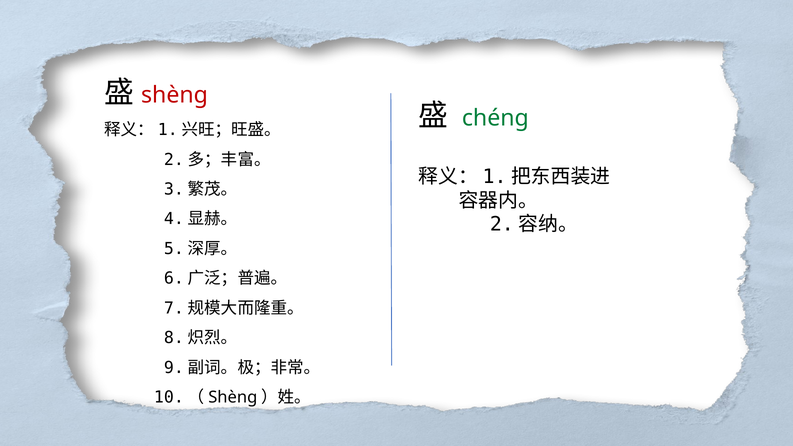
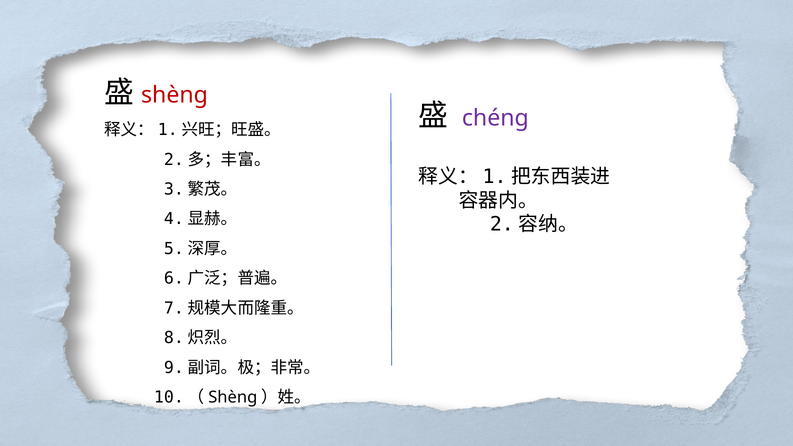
chéng colour: green -> purple (495, 118)
